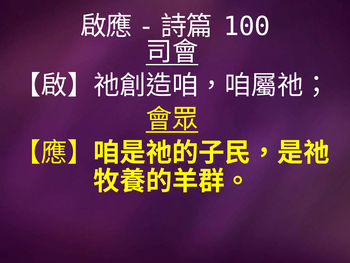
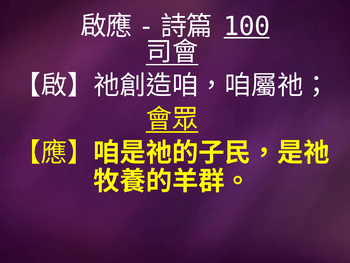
100 underline: none -> present (247, 26)
